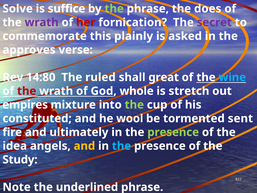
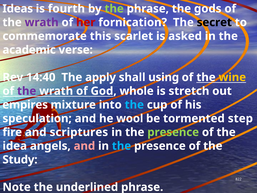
Solve: Solve -> Ideas (18, 9)
suffice: suffice -> fourth (66, 9)
does: does -> gods (208, 9)
secret colour: purple -> black (214, 22)
plainly: plainly -> scarlet (134, 36)
approves: approves -> academic (29, 50)
14:80: 14:80 -> 14:40 (41, 77)
ruled: ruled -> apply (101, 77)
great: great -> using (164, 77)
wine colour: light blue -> yellow (232, 77)
the colour: red -> purple (27, 91)
the colour: light green -> light blue (134, 105)
constituted: constituted -> speculation (37, 118)
sent: sent -> step (240, 118)
ultimately: ultimately -> scriptures (79, 132)
and colour: yellow -> pink (84, 146)
